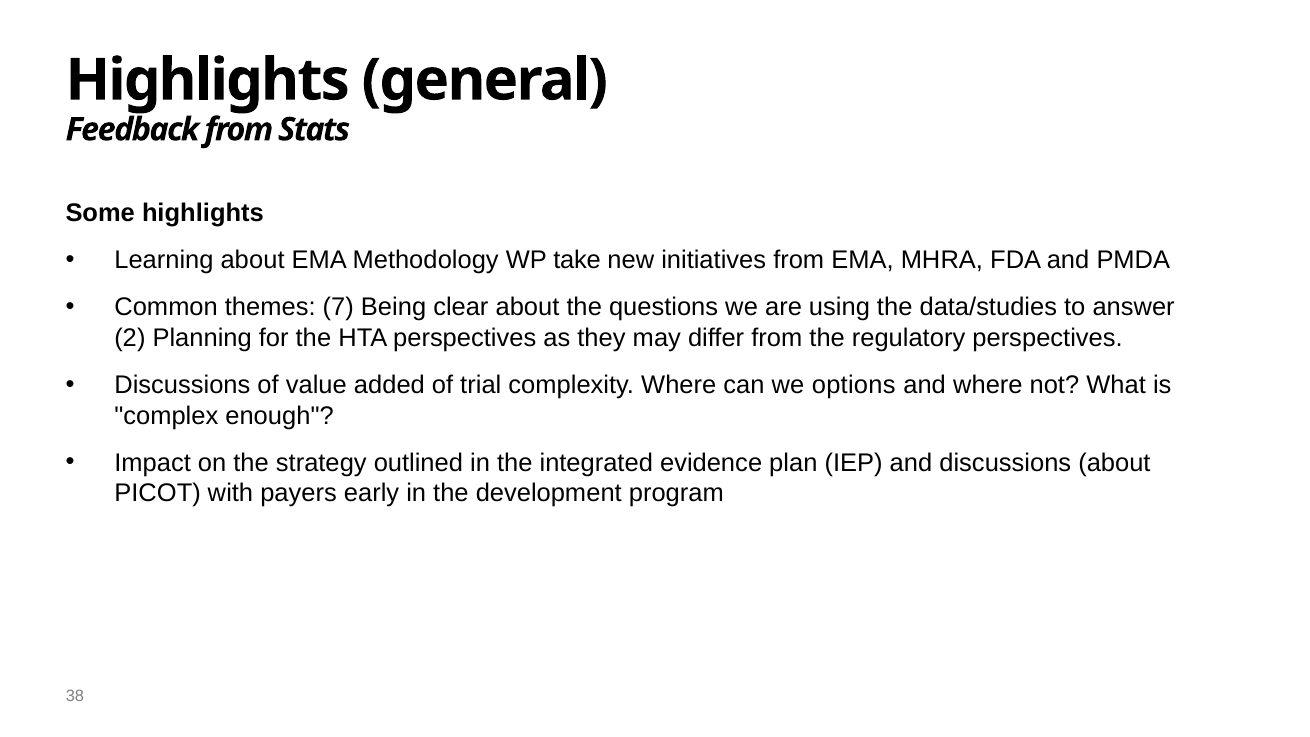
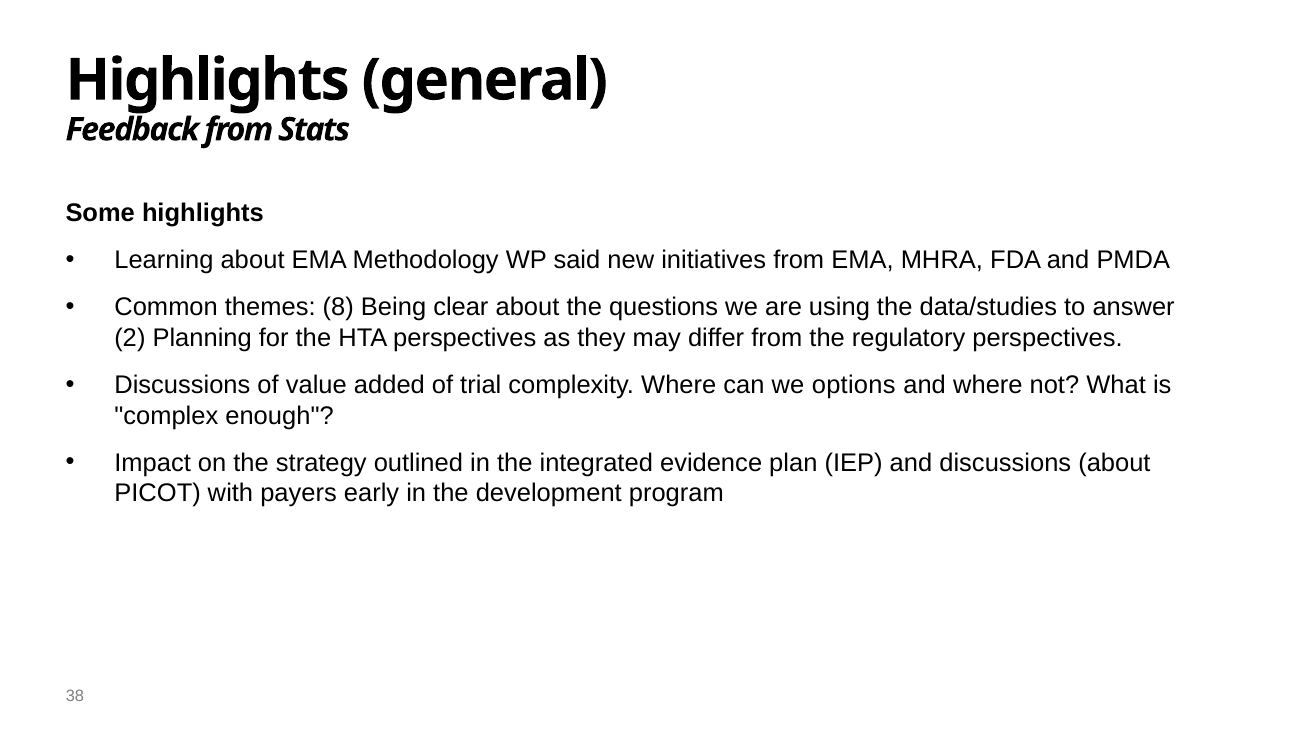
take: take -> said (577, 261)
7: 7 -> 8 (338, 307)
